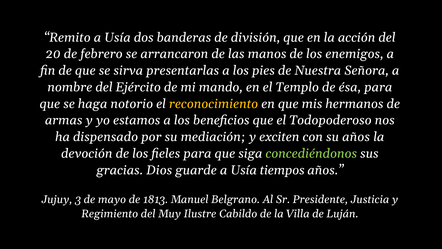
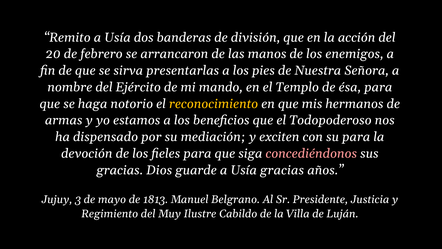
su años: años -> para (356, 137)
concediéndonos colour: light green -> pink (311, 153)
Usía tiempos: tiempos -> gracias (282, 170)
